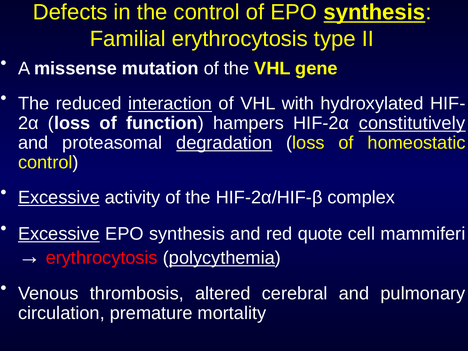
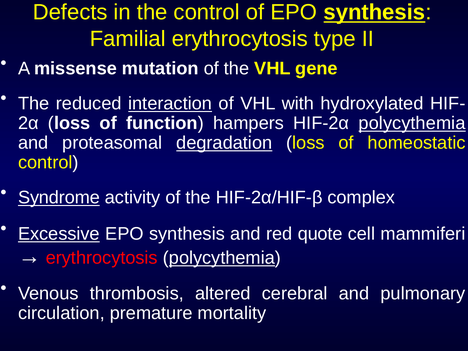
HIF-2α constitutively: constitutively -> polycythemia (412, 123)
Excessive: Excessive -> Syndrome (59, 198)
